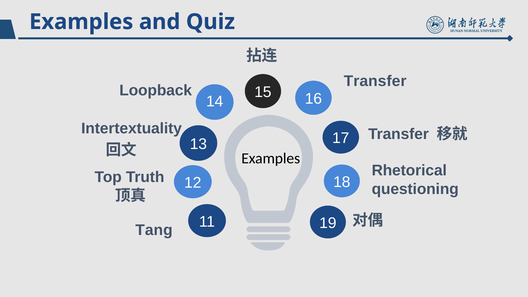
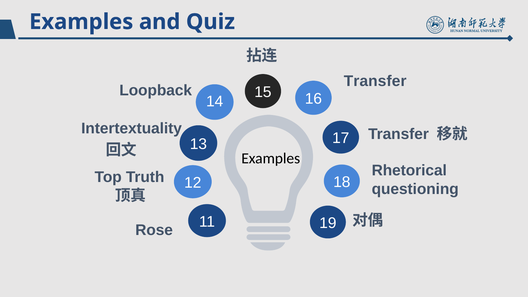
Tang: Tang -> Rose (154, 230)
